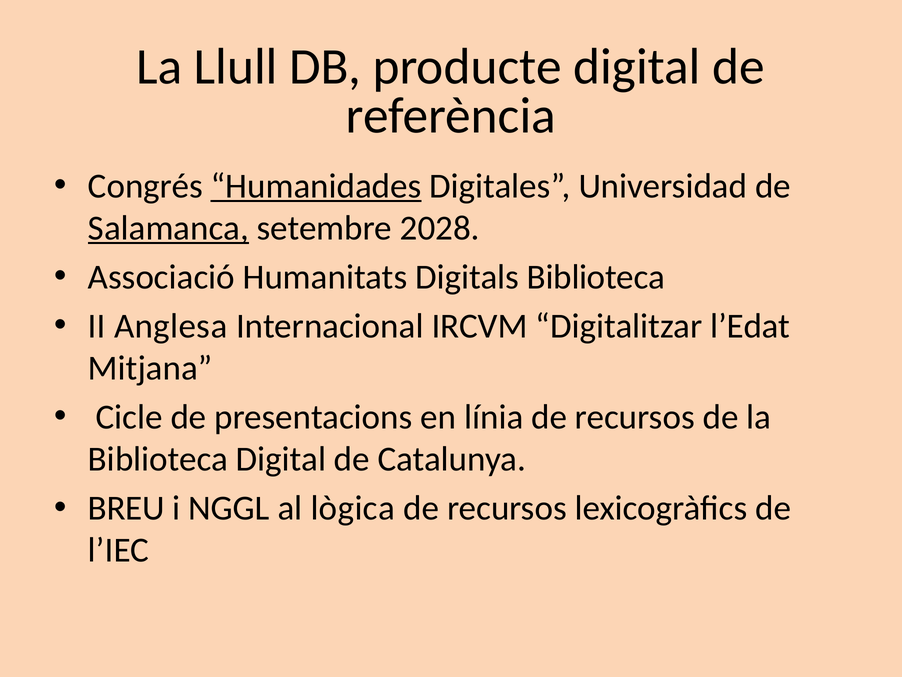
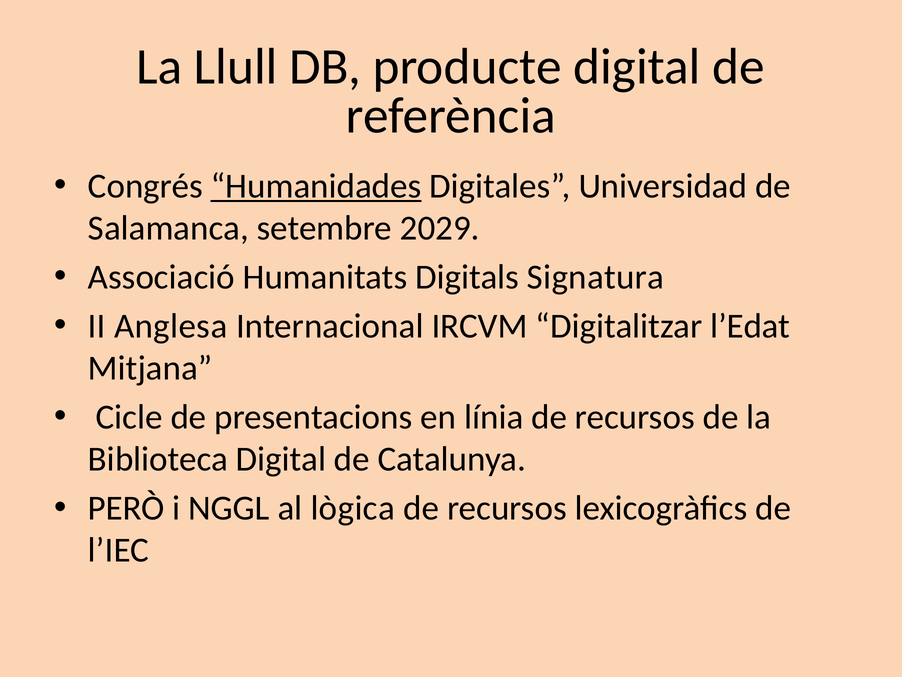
Salamanca underline: present -> none (168, 228)
2028: 2028 -> 2029 (440, 228)
Digitals Biblioteca: Biblioteca -> Signatura (596, 277)
BREU: BREU -> PERÒ (126, 508)
